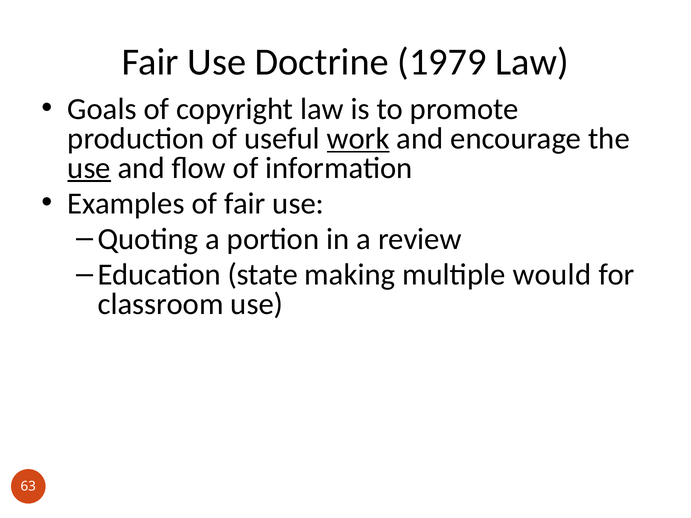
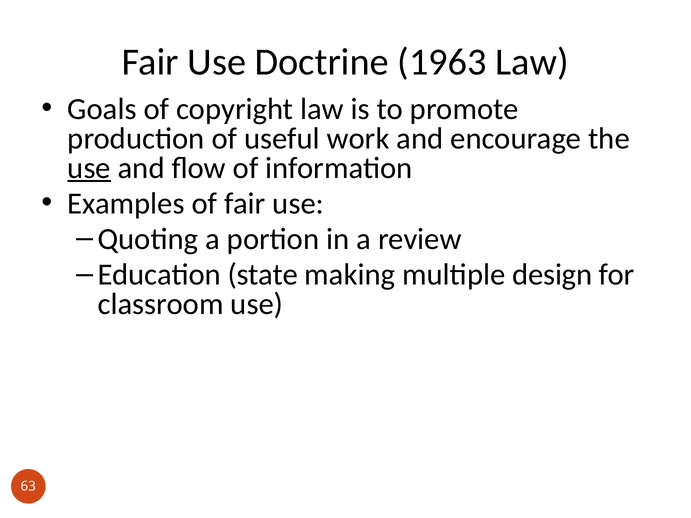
1979: 1979 -> 1963 (442, 62)
work underline: present -> none (358, 139)
would: would -> design (552, 275)
